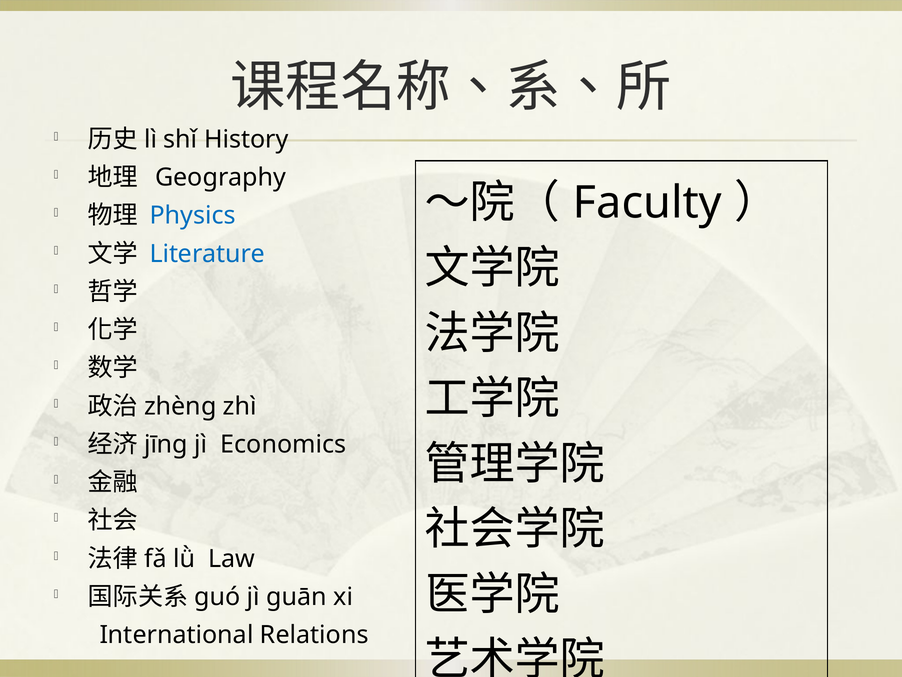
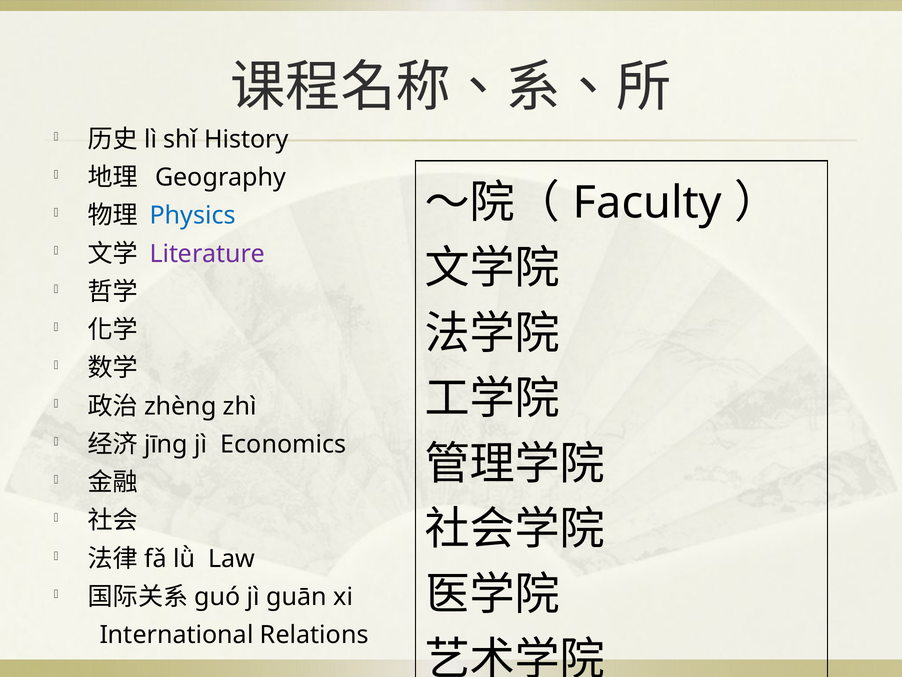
Literature colour: blue -> purple (207, 254)
